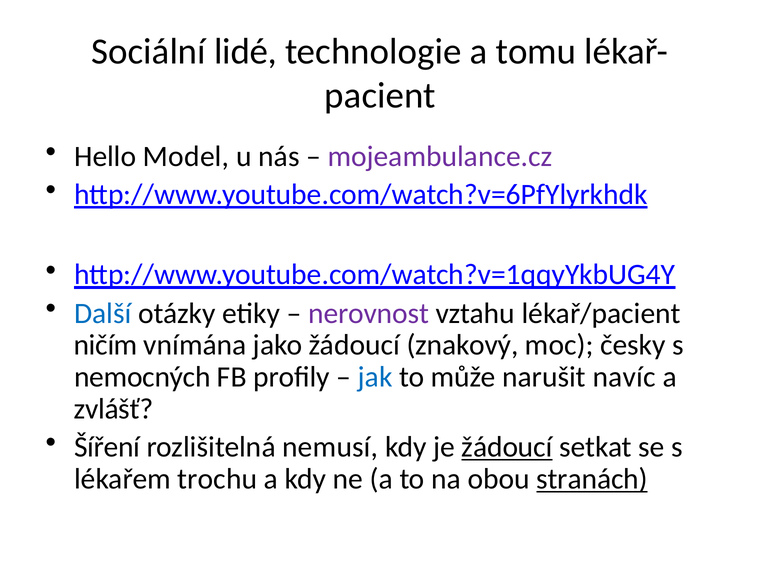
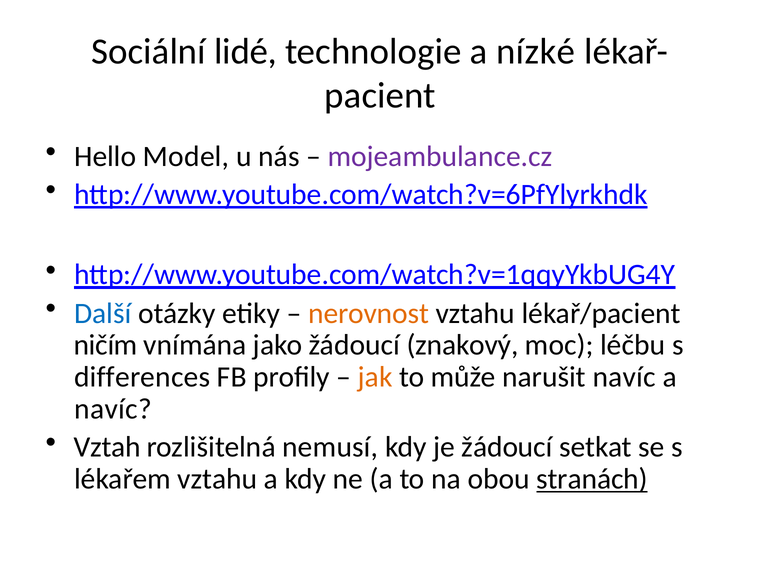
tomu: tomu -> nízké (536, 51)
nerovnost colour: purple -> orange (369, 313)
česky: česky -> léčbu (633, 345)
nemocných: nemocných -> differences (142, 377)
jak colour: blue -> orange (375, 377)
zvlášť: zvlášť -> navíc (113, 409)
Šíření: Šíření -> Vztah (107, 447)
žádoucí underline: present -> none (507, 447)
lékařem trochu: trochu -> vztahu (217, 479)
